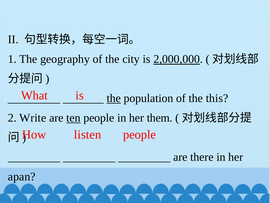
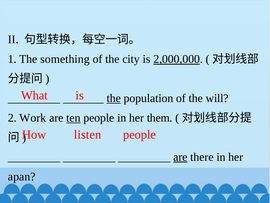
geography: geography -> something (65, 59)
this: this -> will (217, 98)
Write: Write -> Work (33, 118)
are underline: none -> present (180, 157)
